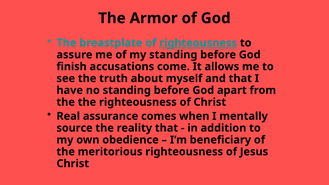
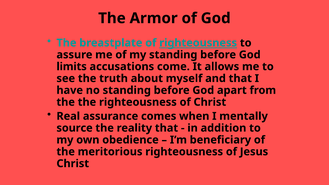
finish: finish -> limits (72, 67)
